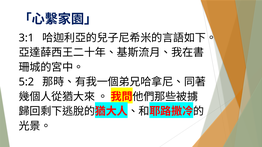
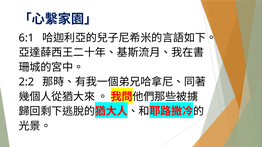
3:1: 3:1 -> 6:1 (26, 38)
5:2: 5:2 -> 2:2 (26, 82)
